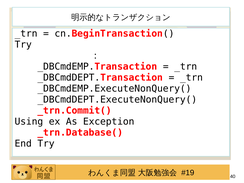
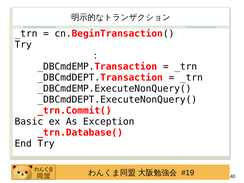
Using: Using -> Basic (29, 122)
